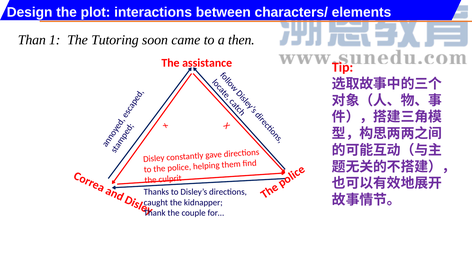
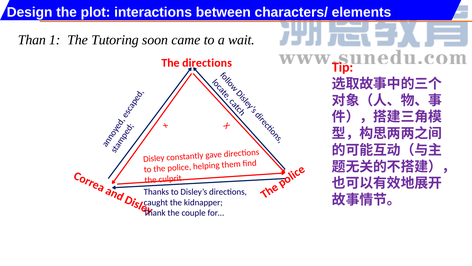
then: then -> wait (241, 40)
The assistance: assistance -> directions (207, 63)
